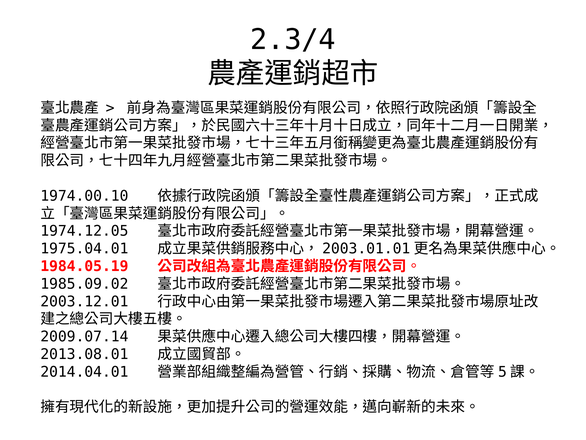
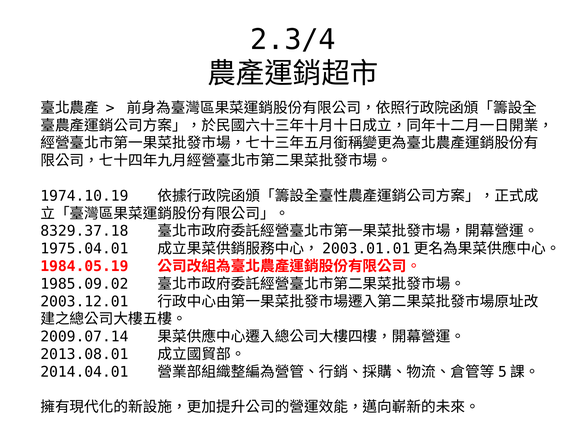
1974.00.10: 1974.00.10 -> 1974.10.19 (84, 196)
1974.12.05: 1974.12.05 -> 8329.37.18 (84, 231)
